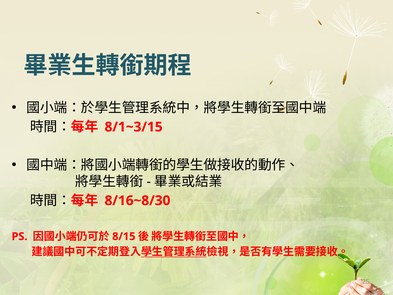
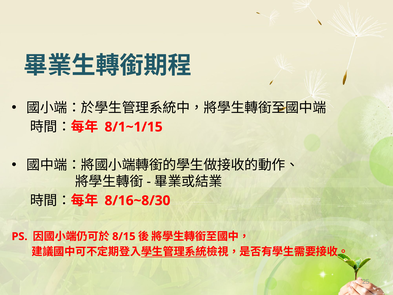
8/1~3/15: 8/1~3/15 -> 8/1~1/15 (134, 127)
